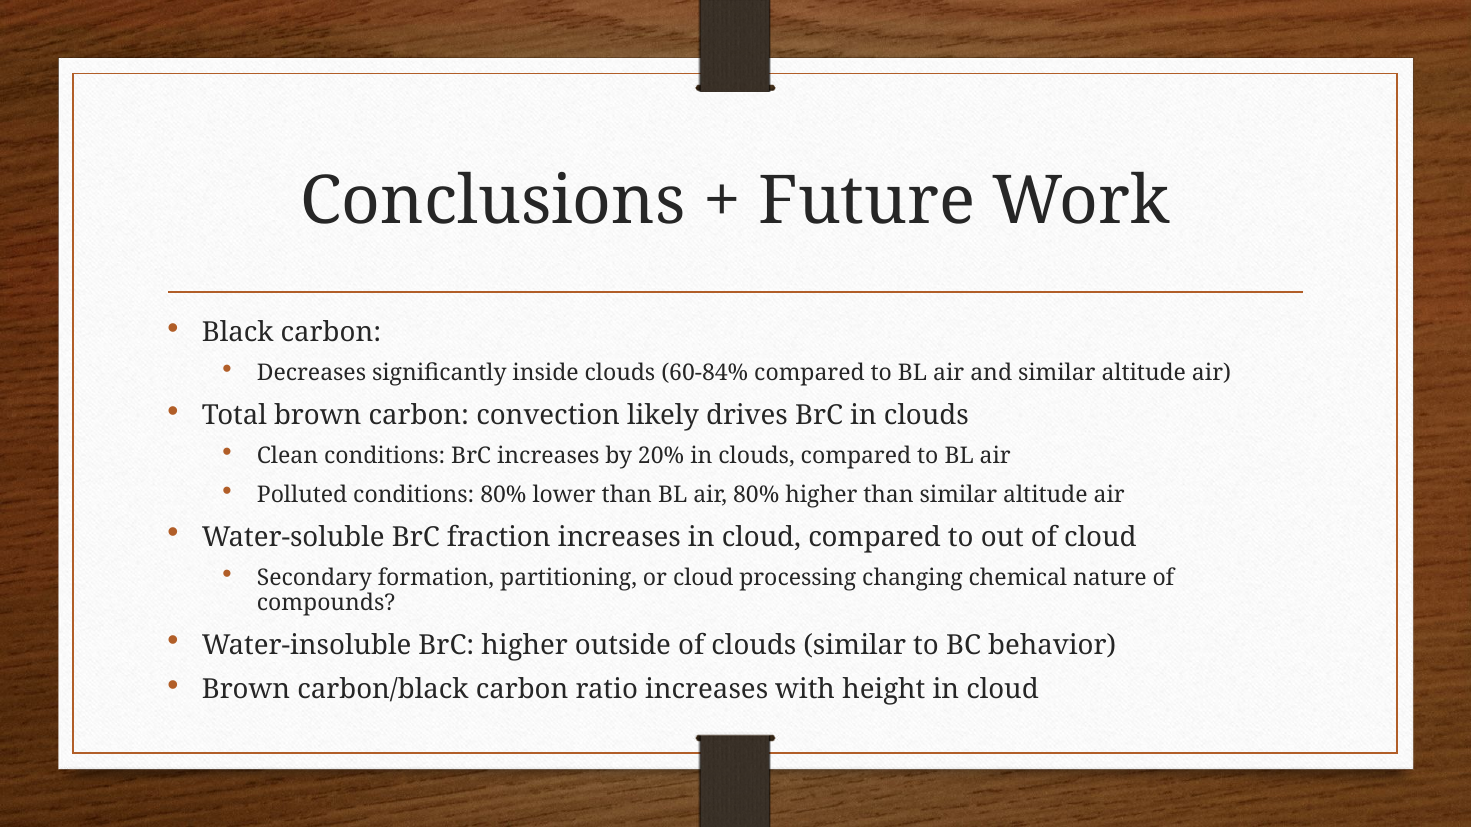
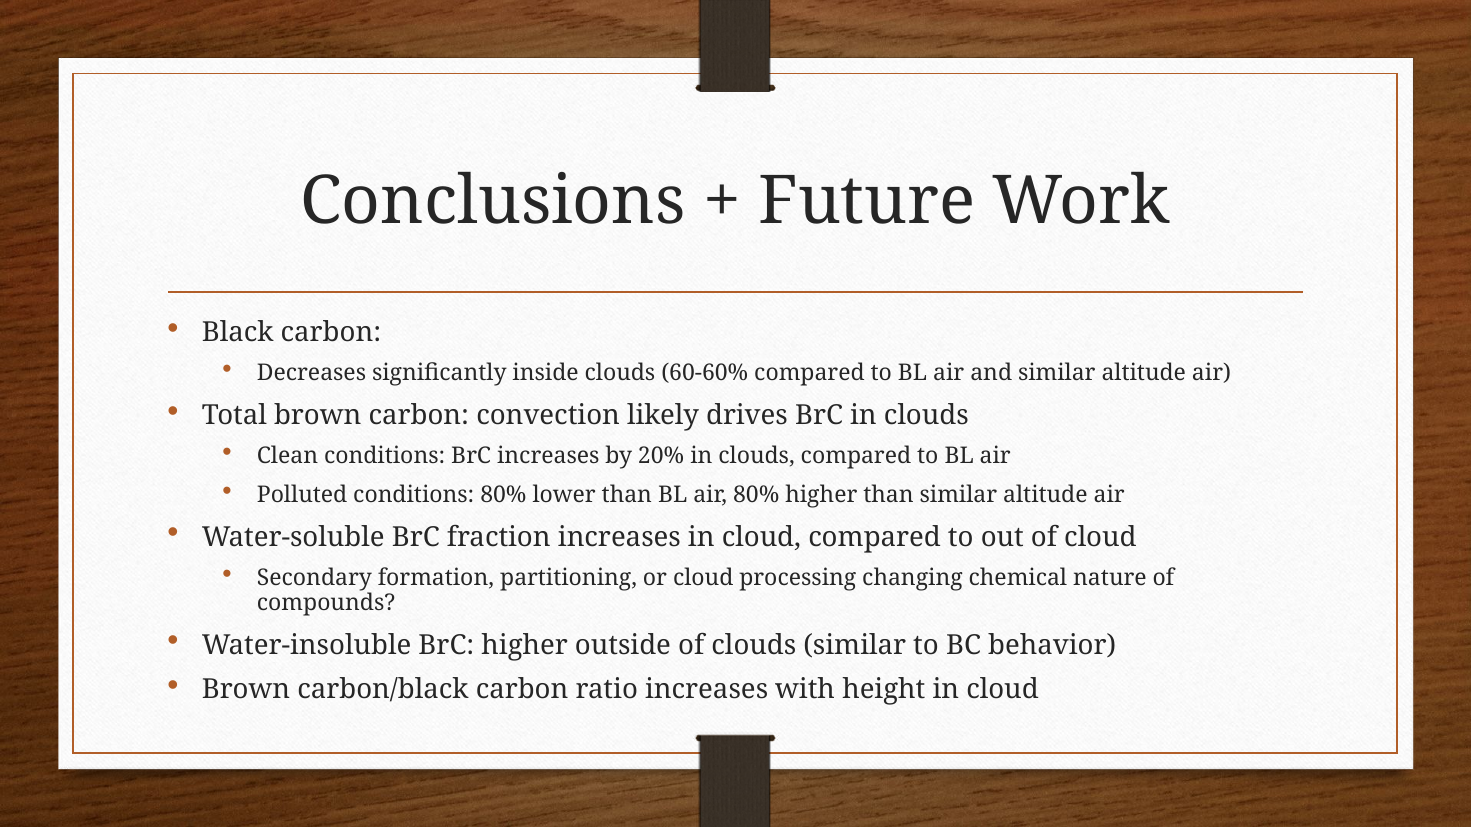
60-84%: 60-84% -> 60-60% (705, 373)
